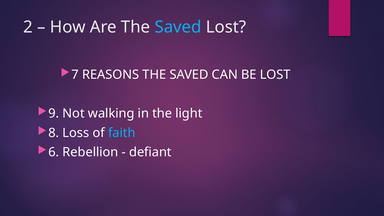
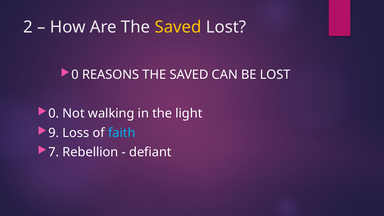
Saved colour: light blue -> yellow (178, 27)
7: 7 -> 0 (75, 75)
9: 9 -> 0 (54, 113)
8: 8 -> 9 (54, 133)
6: 6 -> 7 (54, 152)
